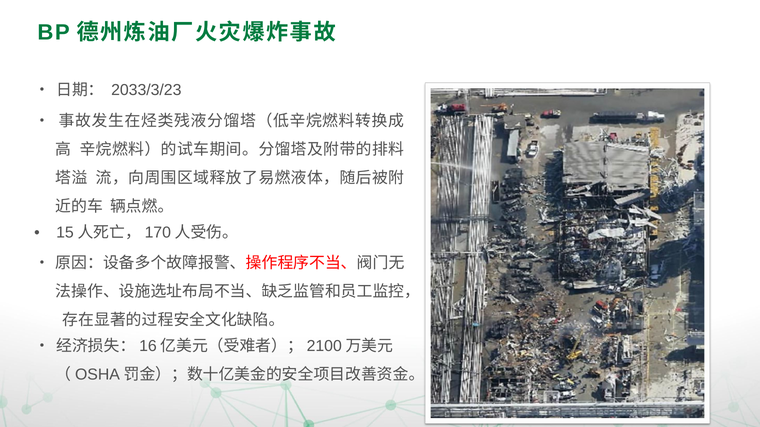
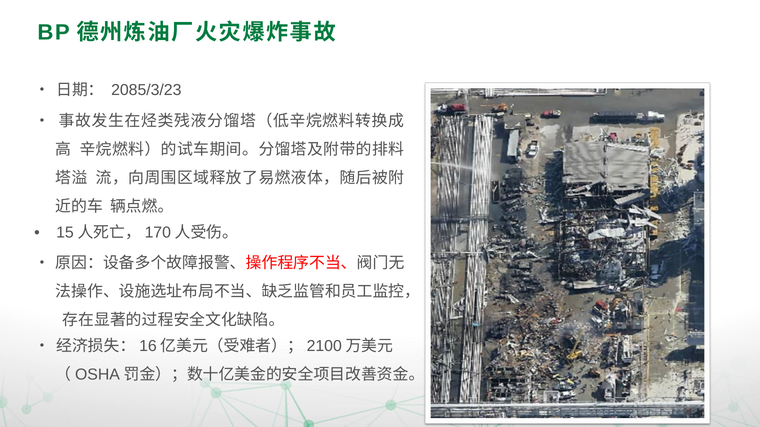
2033/3/23: 2033/3/23 -> 2085/3/23 (146, 90)
